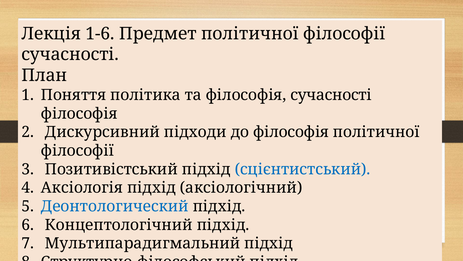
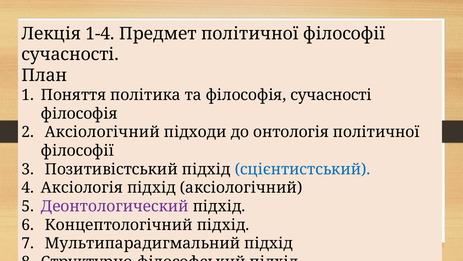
1-6: 1-6 -> 1-4 (100, 34)
Дискурсивний: Дискурсивний -> Аксіологічний (102, 132)
до філософія: філософія -> онтологія (291, 132)
Деонтологический colour: blue -> purple (115, 206)
